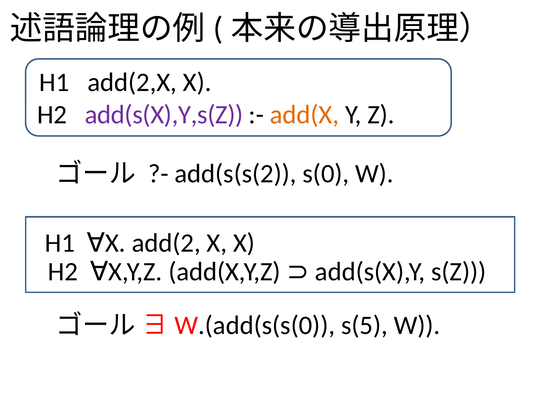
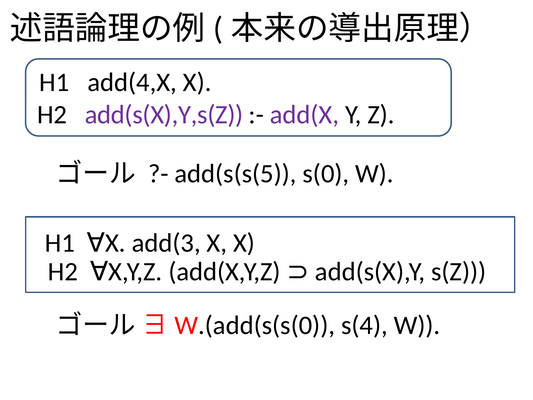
add(2,X: add(2,X -> add(4,X (132, 82)
add(X colour: orange -> purple (304, 115)
add(s(s(2: add(s(s(2 -> add(s(s(5 (236, 173)
add(2: add(2 -> add(3 (166, 243)
s(5: s(5 -> s(4 (364, 325)
